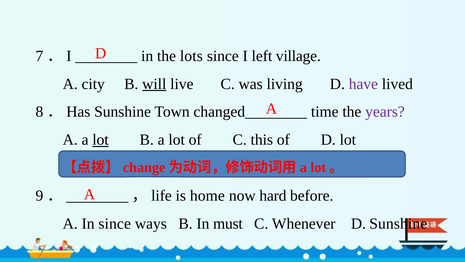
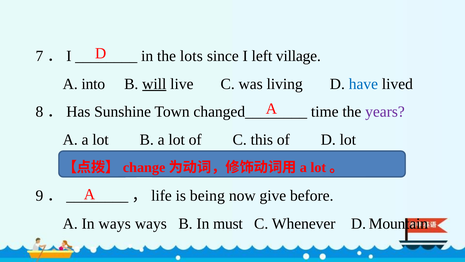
city: city -> into (93, 84)
have colour: purple -> blue (363, 84)
lot underline: present -> none (101, 140)
home: home -> being (207, 195)
hard: hard -> give (273, 195)
In since: since -> ways (115, 223)
D Sunshine: Sunshine -> Mountain (398, 223)
